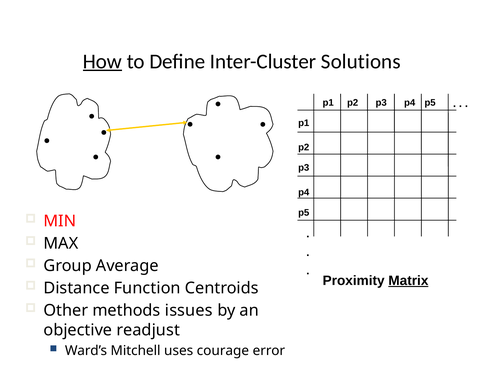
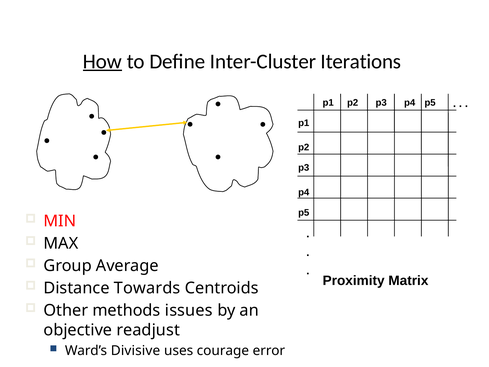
Solutions: Solutions -> Iterations (361, 61)
Matrix underline: present -> none (408, 280)
Function: Function -> Towards (147, 288)
Mitchell: Mitchell -> Divisive (135, 350)
